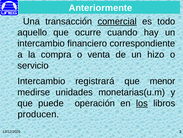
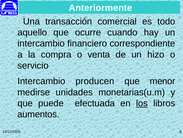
comercial underline: present -> none (117, 21)
registrará: registrará -> producen (95, 81)
operación: operación -> efectuada (95, 103)
producen: producen -> aumentos (38, 114)
